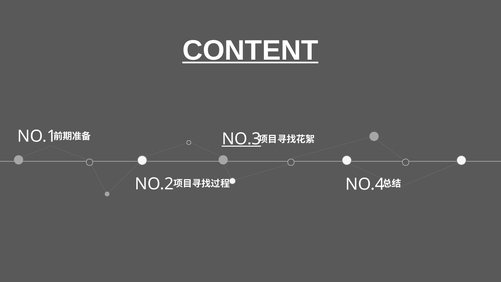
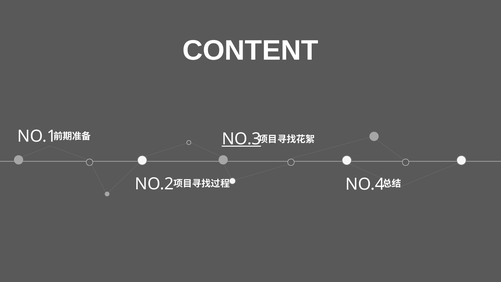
CONTENT underline: present -> none (250, 50)
